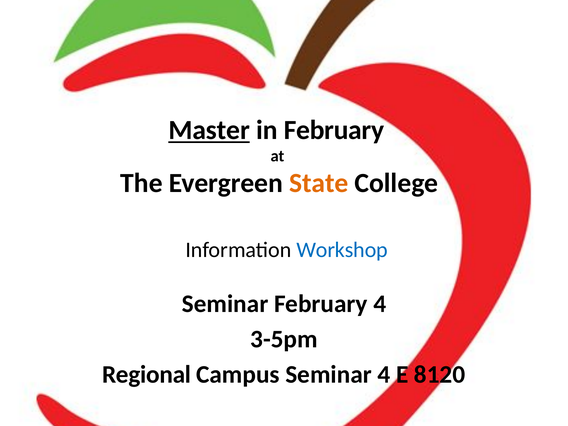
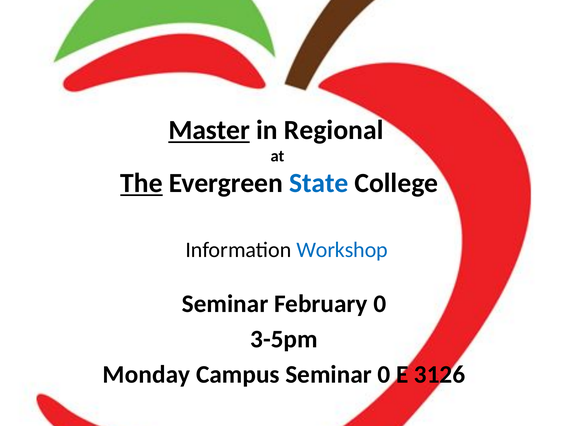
in February: February -> Regional (334, 130)
The underline: none -> present (141, 183)
State colour: orange -> blue (319, 183)
February 4: 4 -> 0 (380, 304)
Regional: Regional -> Monday (146, 375)
Seminar 4: 4 -> 0 (384, 375)
8120: 8120 -> 3126 (440, 375)
